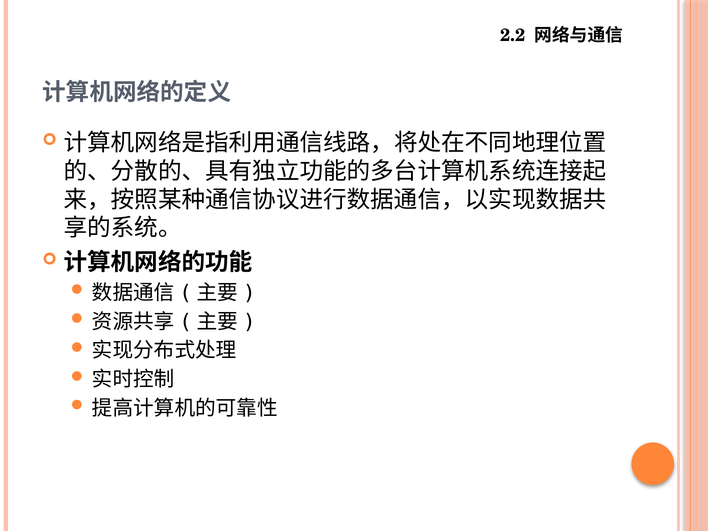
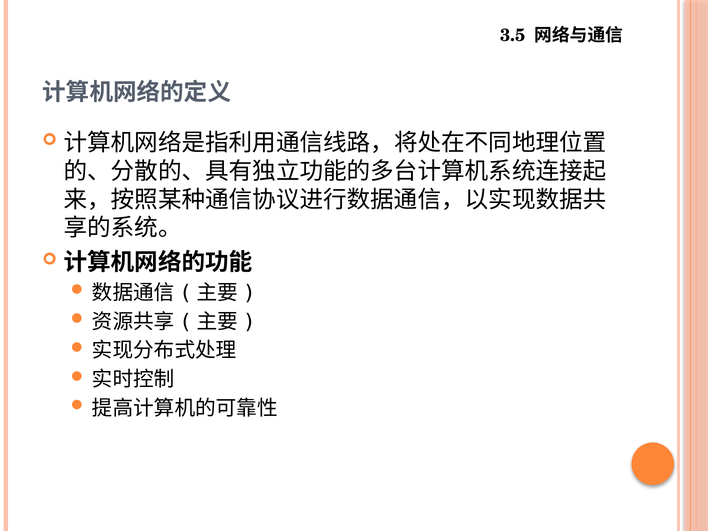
2.2: 2.2 -> 3.5 (513, 35)
